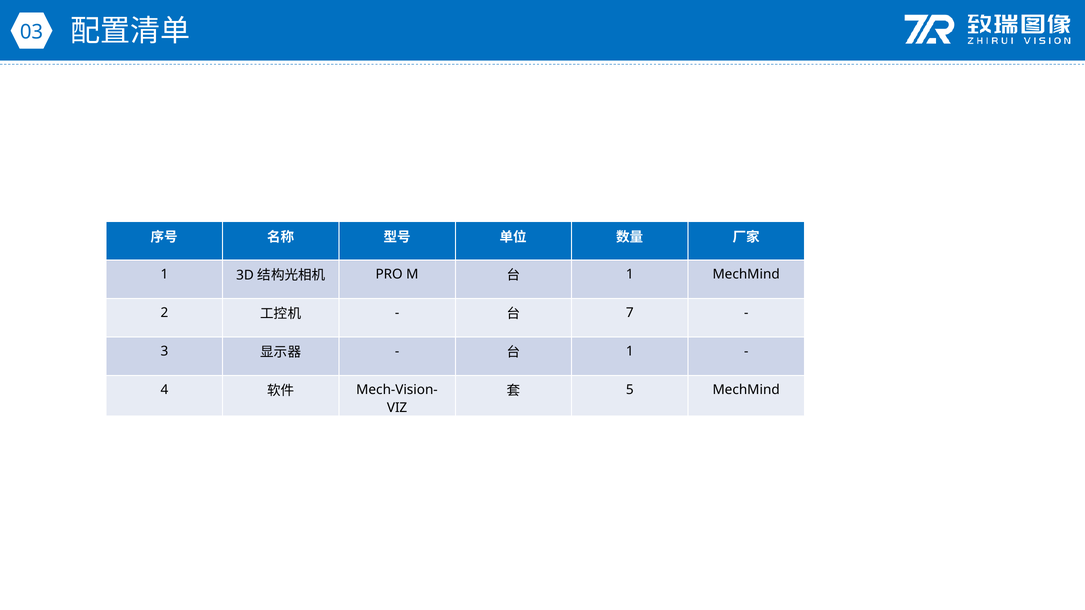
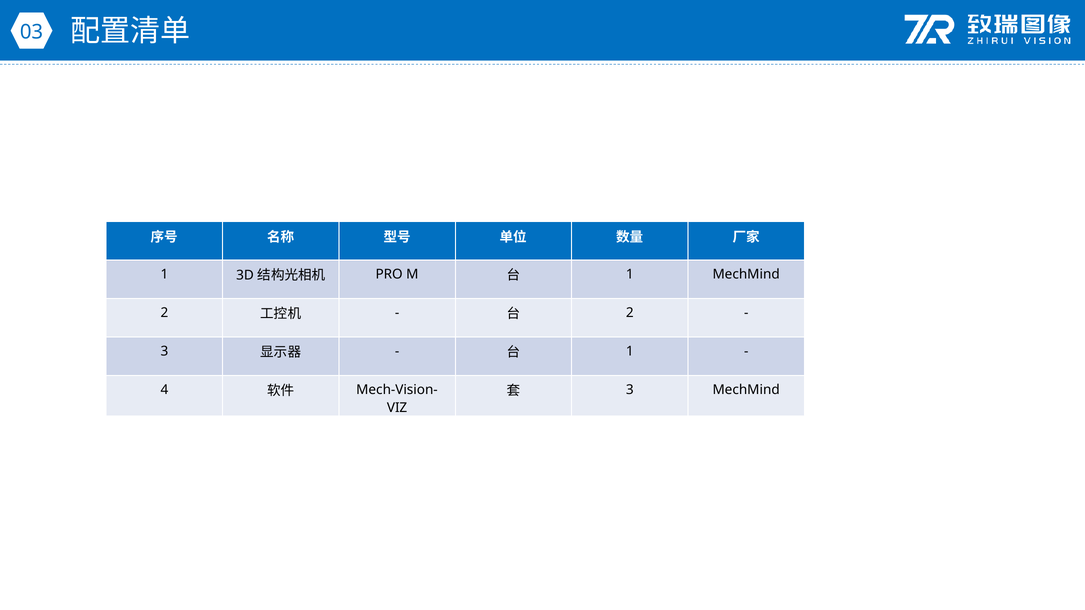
7: 7 -> 2 (630, 313)
5: 5 -> 3 (630, 390)
